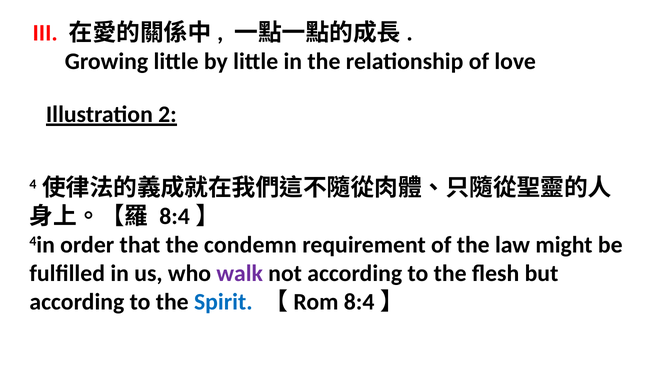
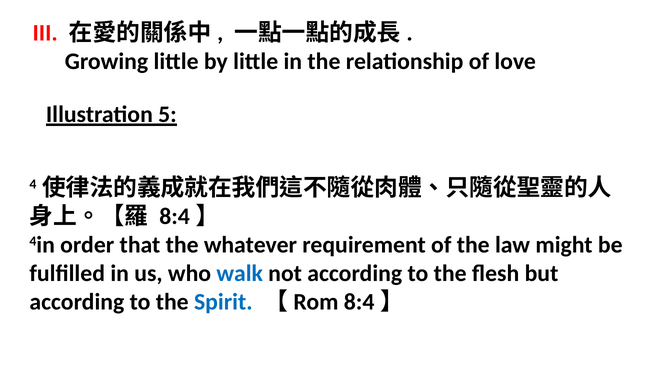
2: 2 -> 5 (167, 115)
condemn: condemn -> whatever (250, 245)
walk colour: purple -> blue (240, 274)
